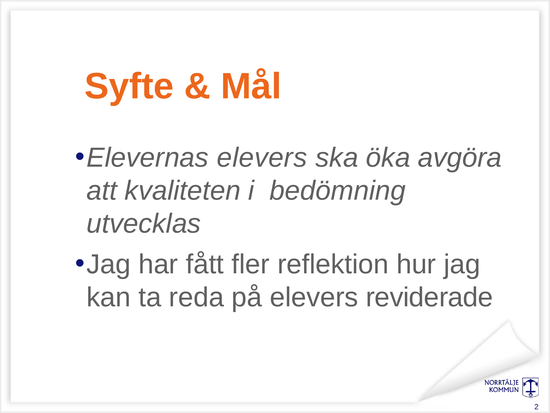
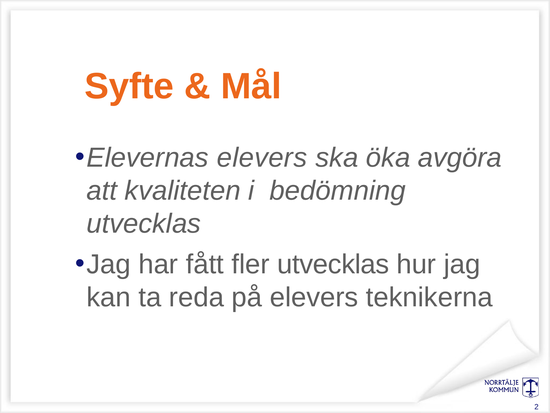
fler reflektion: reflektion -> utvecklas (333, 264)
reviderade: reviderade -> teknikerna (429, 297)
